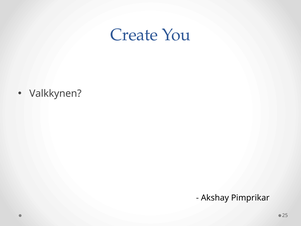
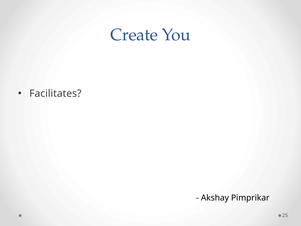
Valkkynen: Valkkynen -> Facilitates (55, 94)
